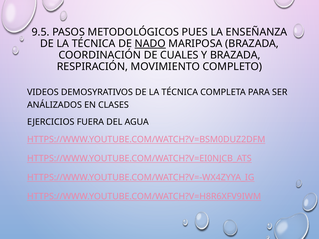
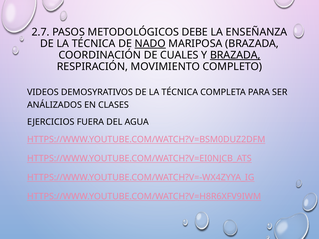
9.5: 9.5 -> 2.7 (41, 32)
PUES: PUES -> DEBE (195, 32)
BRAZADA underline: none -> present (235, 55)
